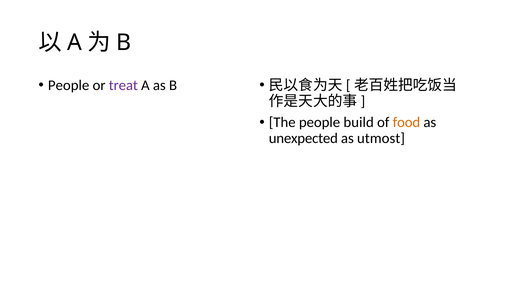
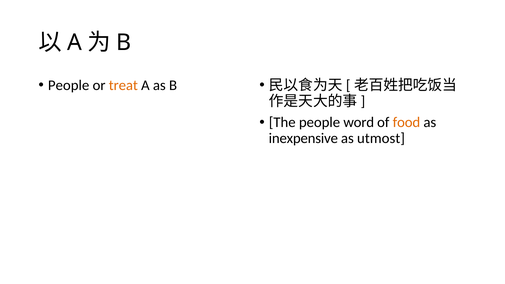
treat colour: purple -> orange (123, 85)
build: build -> word (359, 122)
unexpected: unexpected -> inexpensive (303, 138)
